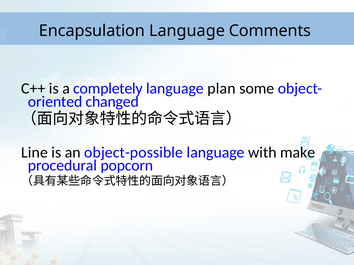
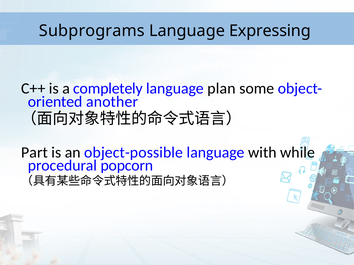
Encapsulation: Encapsulation -> Subprograms (92, 31)
Comments: Comments -> Expressing (270, 31)
changed: changed -> another (112, 102)
Line: Line -> Part (35, 153)
make: make -> while (298, 153)
